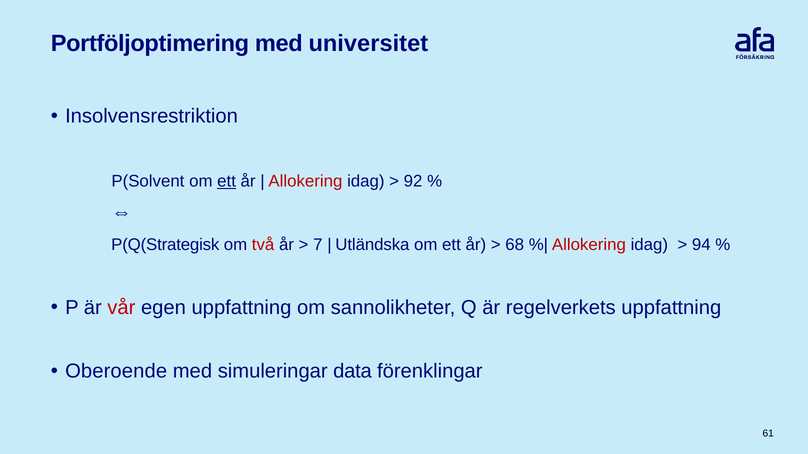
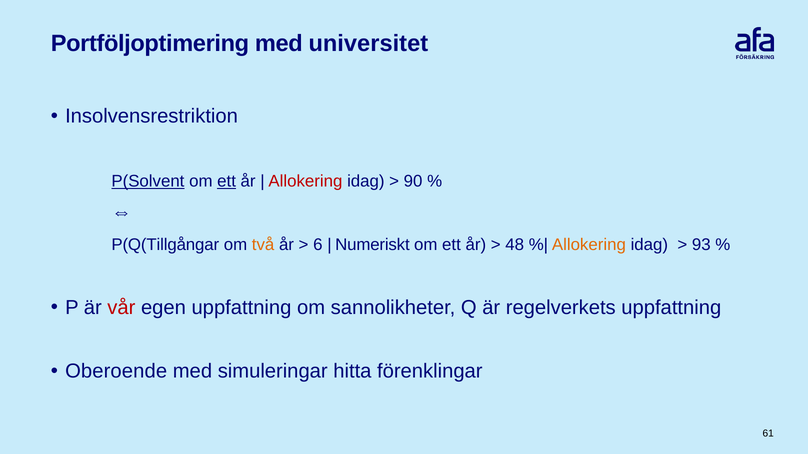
P(Solvent underline: none -> present (148, 181)
92: 92 -> 90 (413, 181)
P(Q(Strategisk: P(Q(Strategisk -> P(Q(Tillgångar (165, 245)
två colour: red -> orange (263, 245)
7: 7 -> 6 (318, 245)
Utländska: Utländska -> Numeriskt (372, 245)
68: 68 -> 48 (515, 245)
Allokering colour: red -> orange (589, 245)
94: 94 -> 93 (701, 245)
data: data -> hitta (352, 372)
